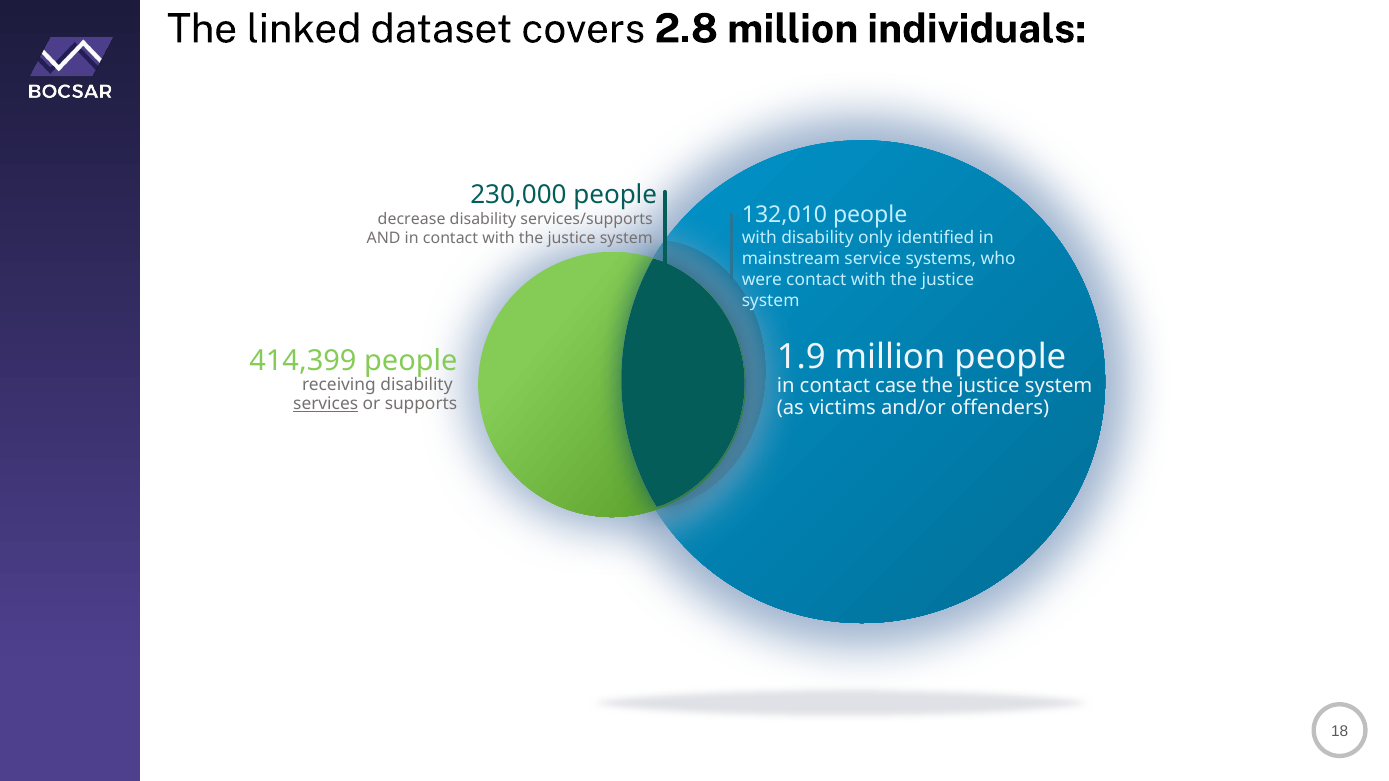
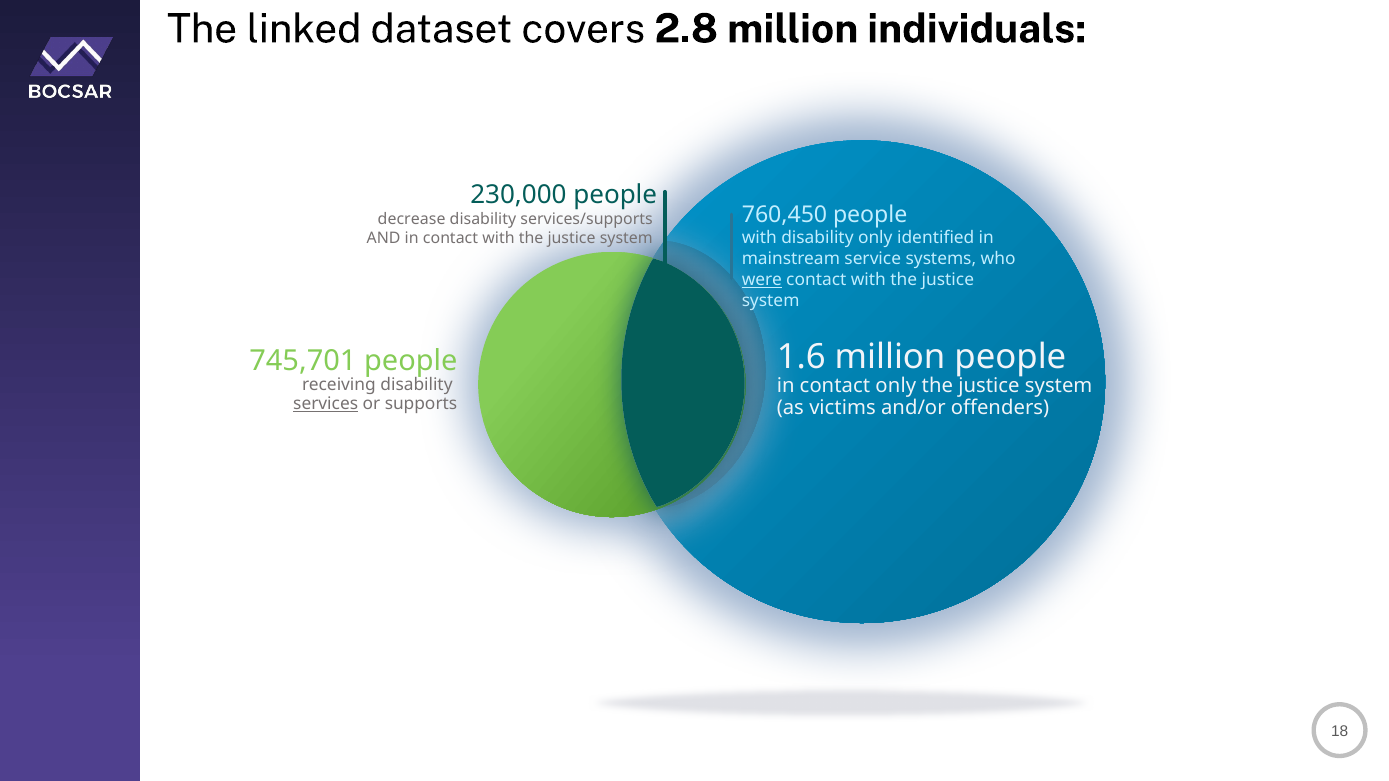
132,010: 132,010 -> 760,450 (785, 215)
were underline: none -> present (762, 280)
1.9: 1.9 -> 1.6 (801, 357)
414,399: 414,399 -> 745,701 (303, 361)
contact case: case -> only (896, 386)
